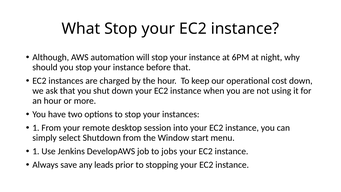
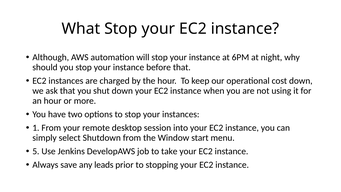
1: 1 -> 5 (36, 151)
jobs: jobs -> take (169, 151)
